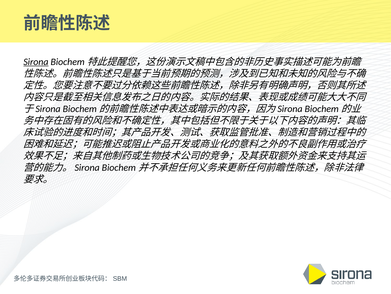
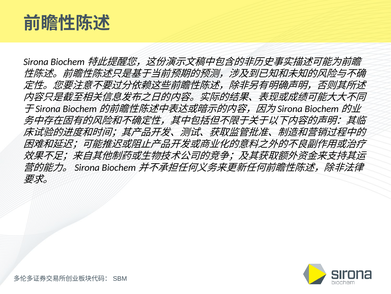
Sirona underline: present -> none (36, 62)
